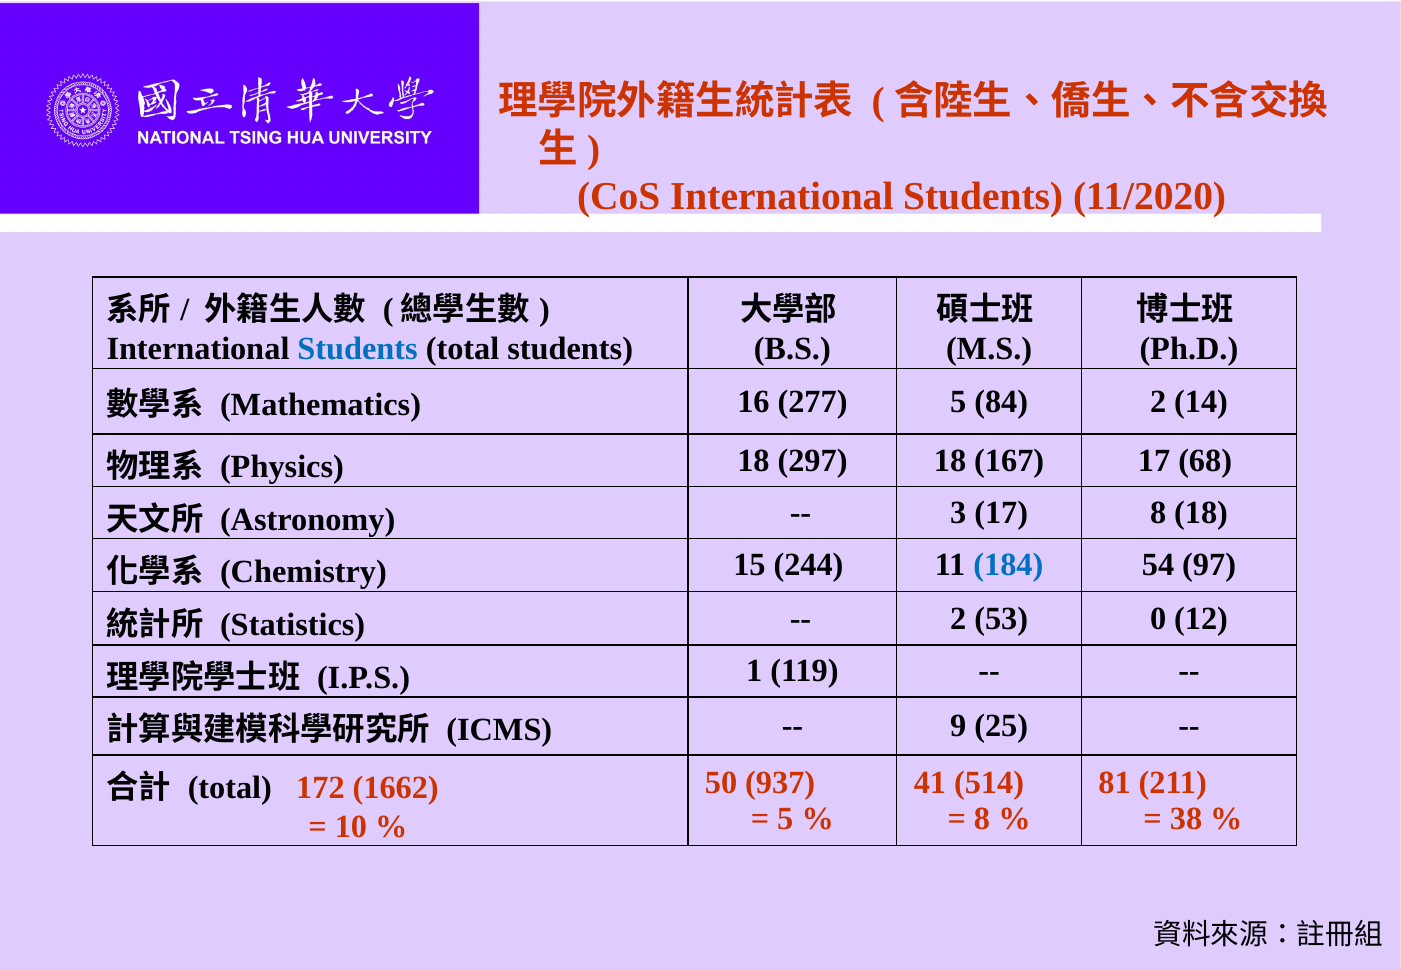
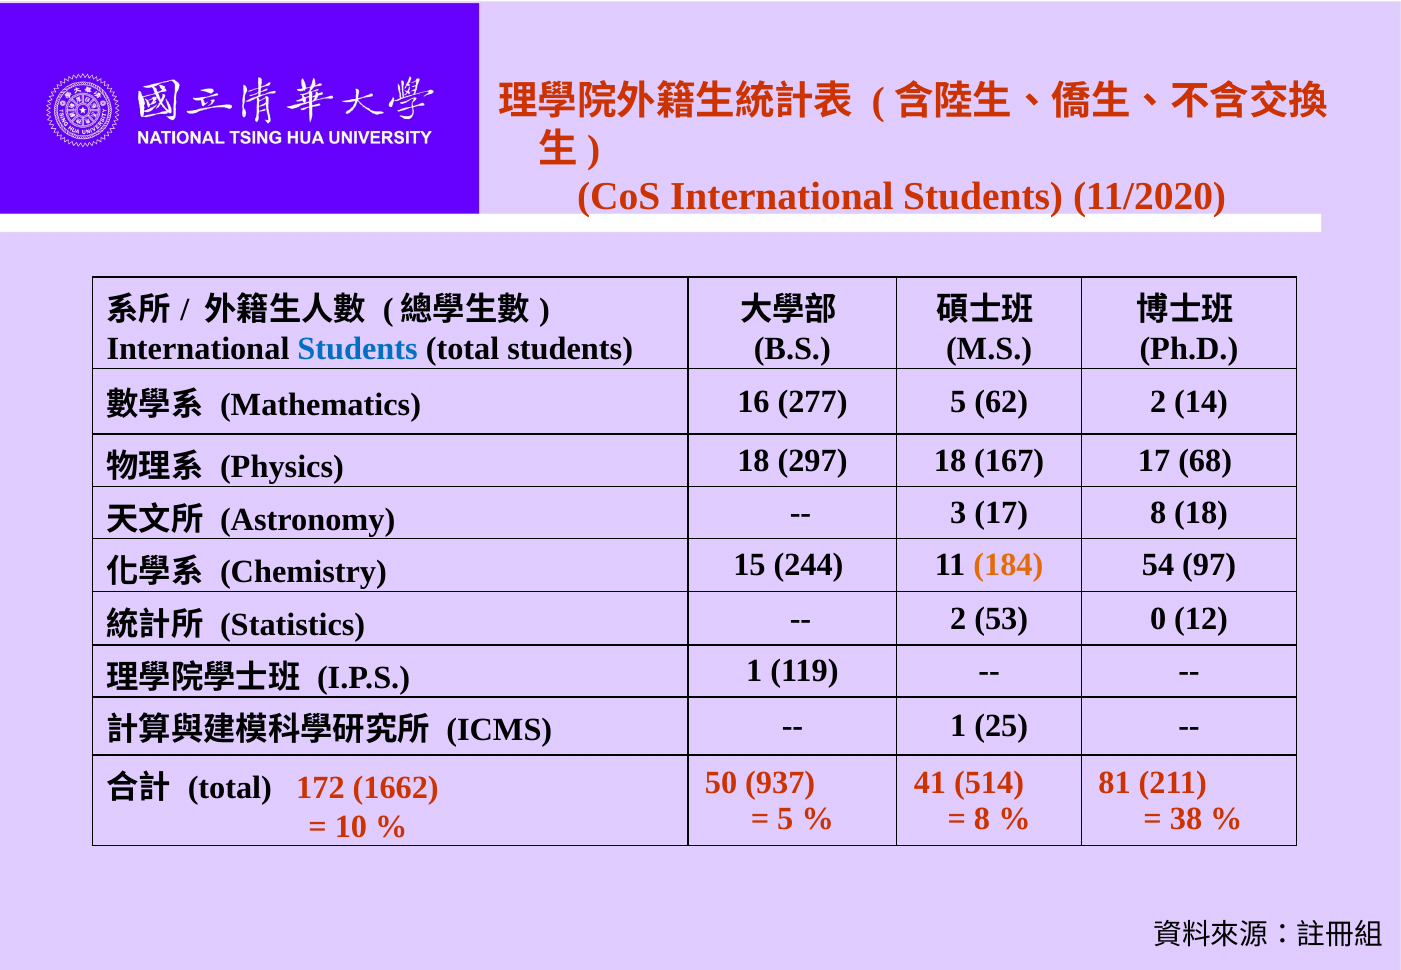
84: 84 -> 62 (1001, 401)
184 colour: blue -> orange (1008, 565)
9: 9 -> 1 (958, 726)
